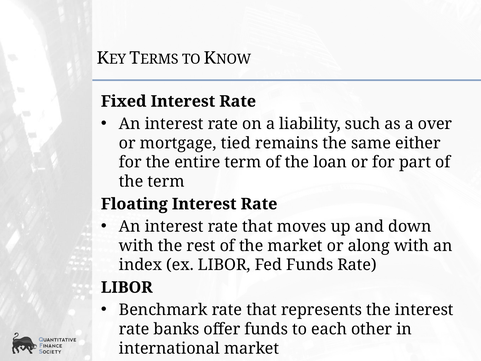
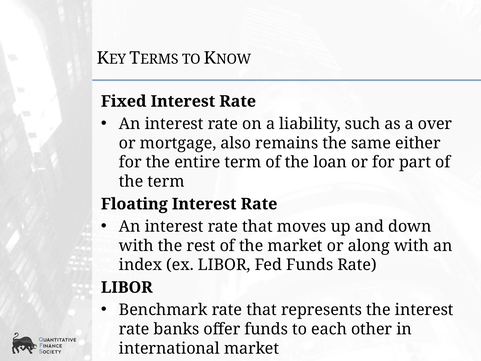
tied: tied -> also (236, 143)
